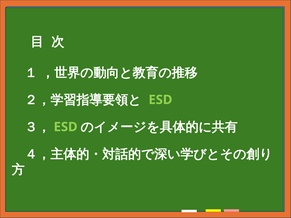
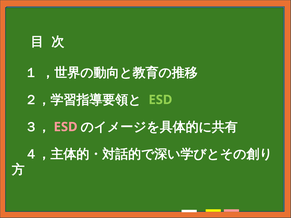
ESD colour: light green -> pink (66, 127)
